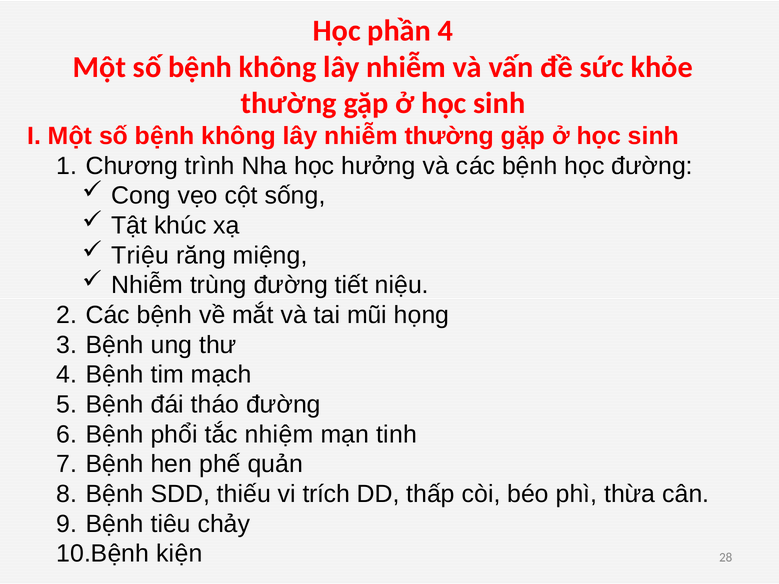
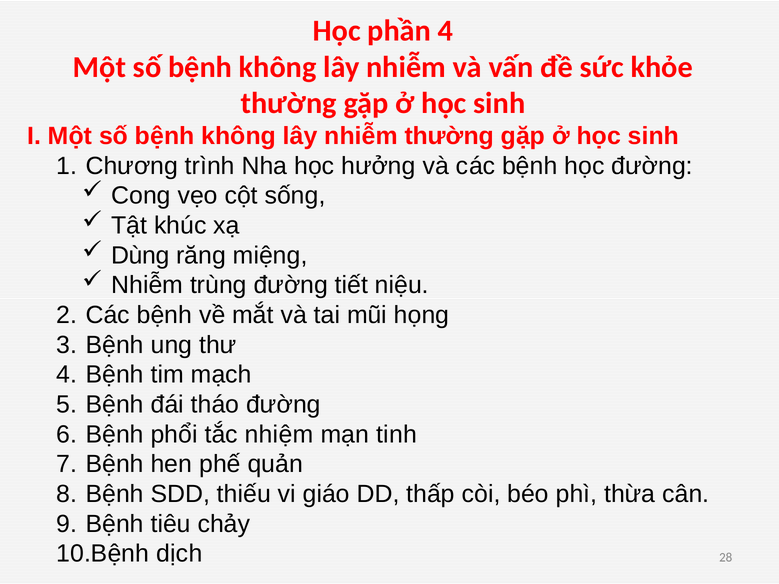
Triệu: Triệu -> Dùng (140, 256)
trích: trích -> giáo (326, 494)
kiện: kiện -> dịch (179, 554)
